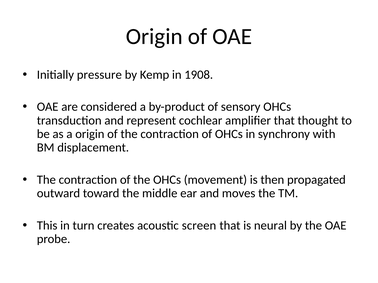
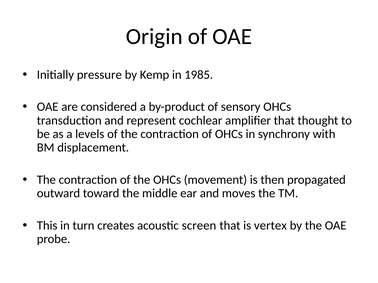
1908: 1908 -> 1985 (199, 75)
a origin: origin -> levels (90, 134)
neural: neural -> vertex (270, 226)
